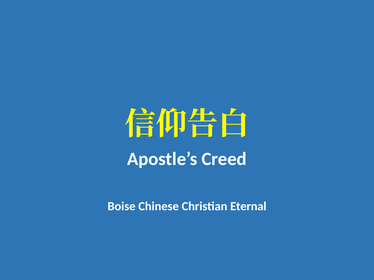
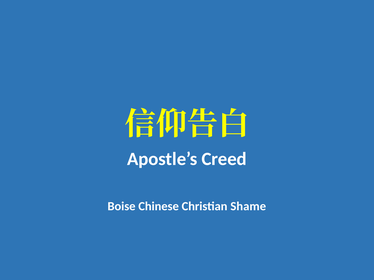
Eternal: Eternal -> Shame (248, 207)
